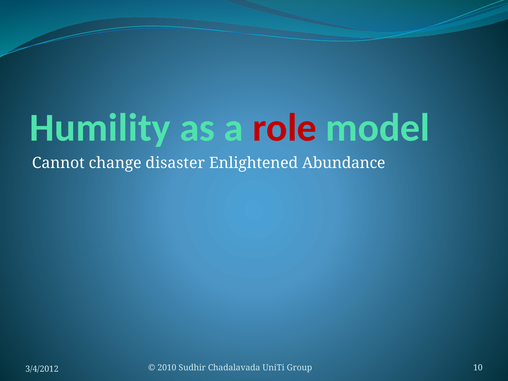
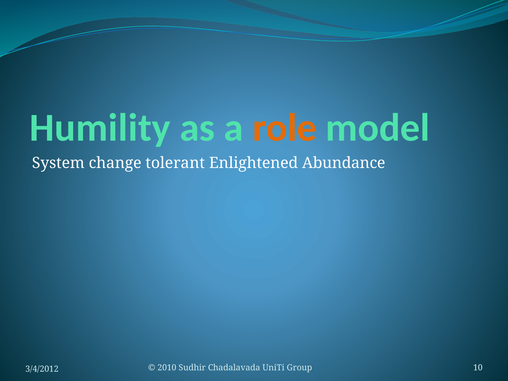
role colour: red -> orange (285, 128)
Cannot: Cannot -> System (58, 163)
disaster: disaster -> tolerant (175, 163)
